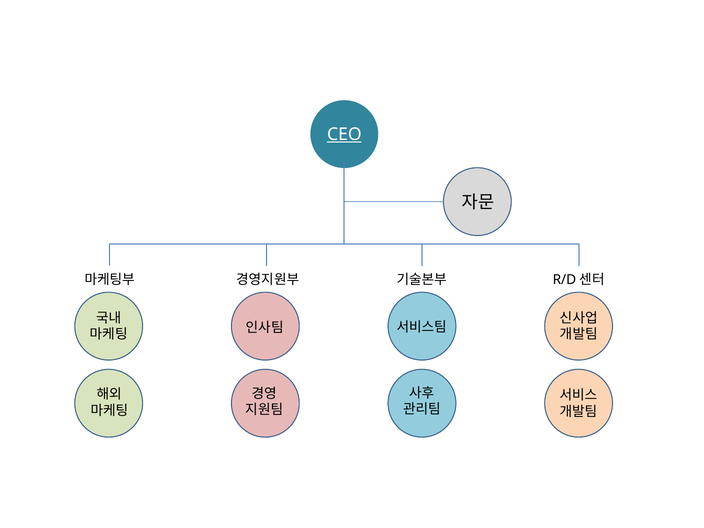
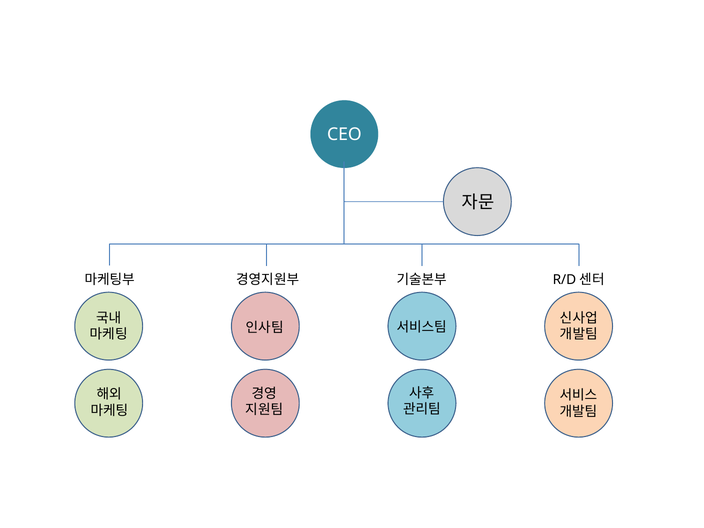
CEO underline: present -> none (344, 134)
